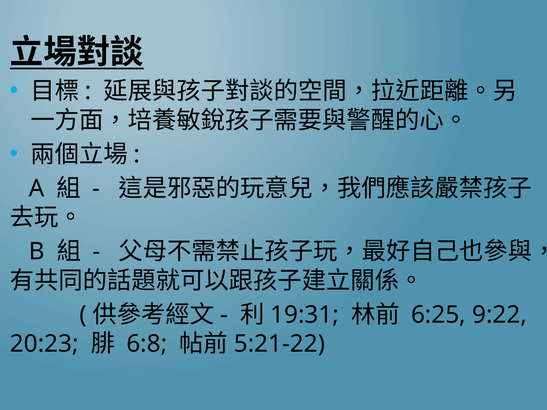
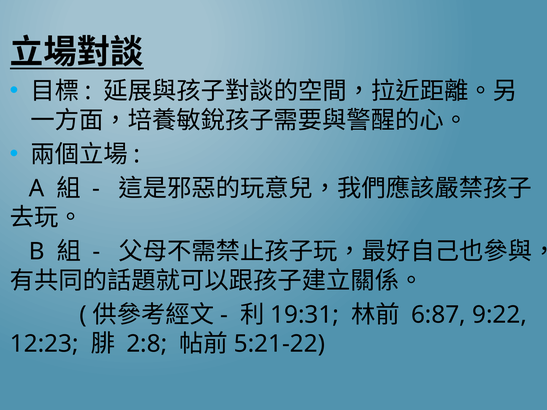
6:25: 6:25 -> 6:87 (438, 315)
20:23: 20:23 -> 12:23 (44, 344)
6:8: 6:8 -> 2:8 (147, 344)
